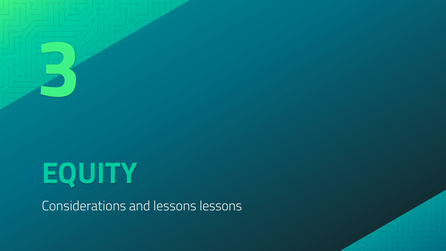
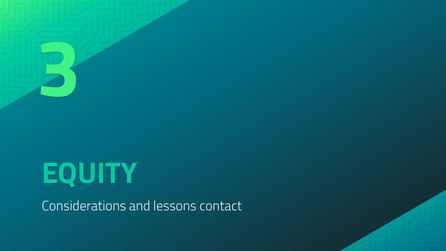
lessons lessons: lessons -> contact (221, 206)
